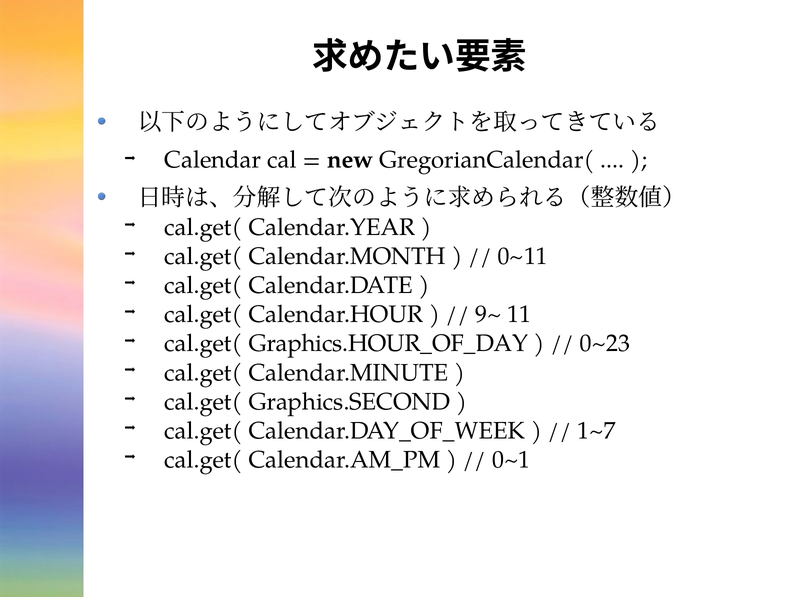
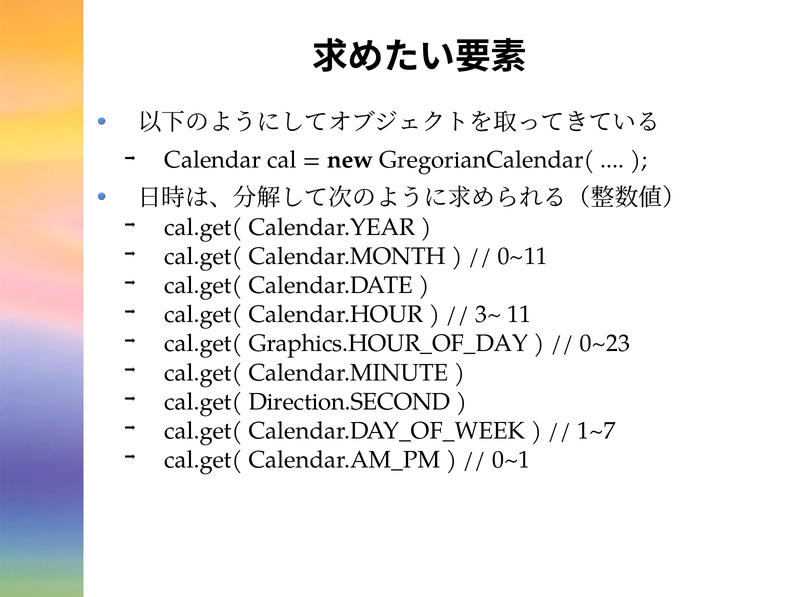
9~: 9~ -> 3~ (488, 314)
Graphics.SECOND: Graphics.SECOND -> Direction.SECOND (349, 401)
